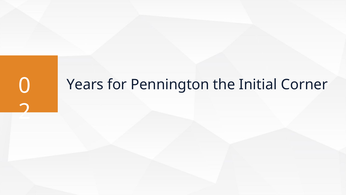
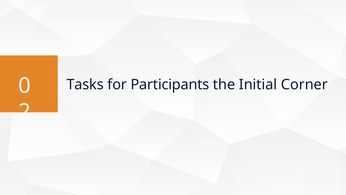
Years: Years -> Tasks (85, 85)
Pennington: Pennington -> Participants (170, 85)
